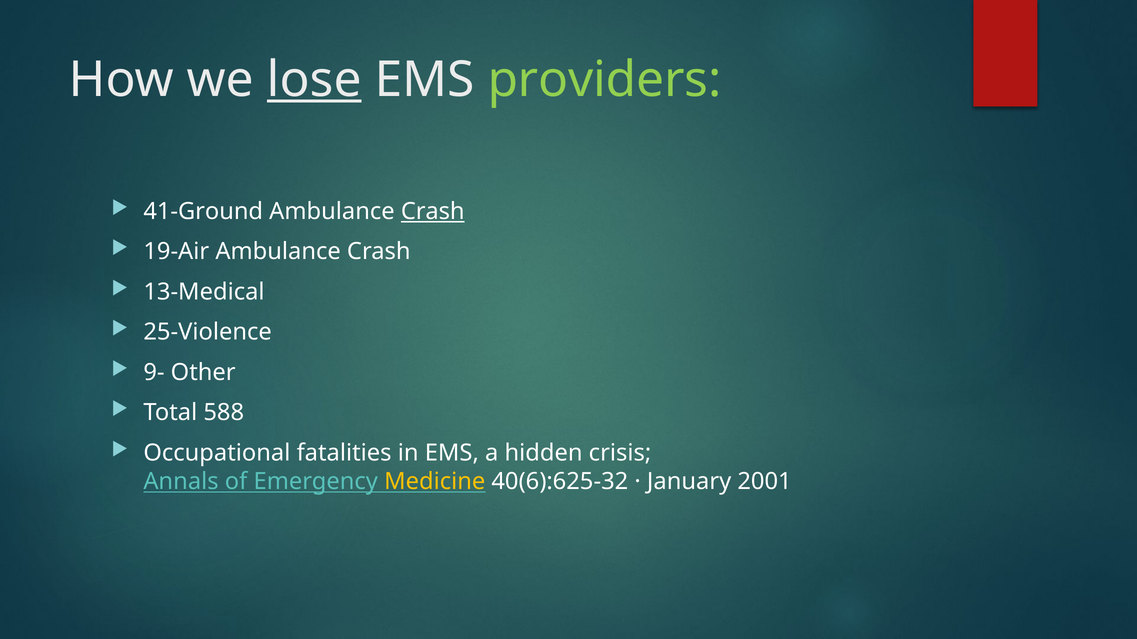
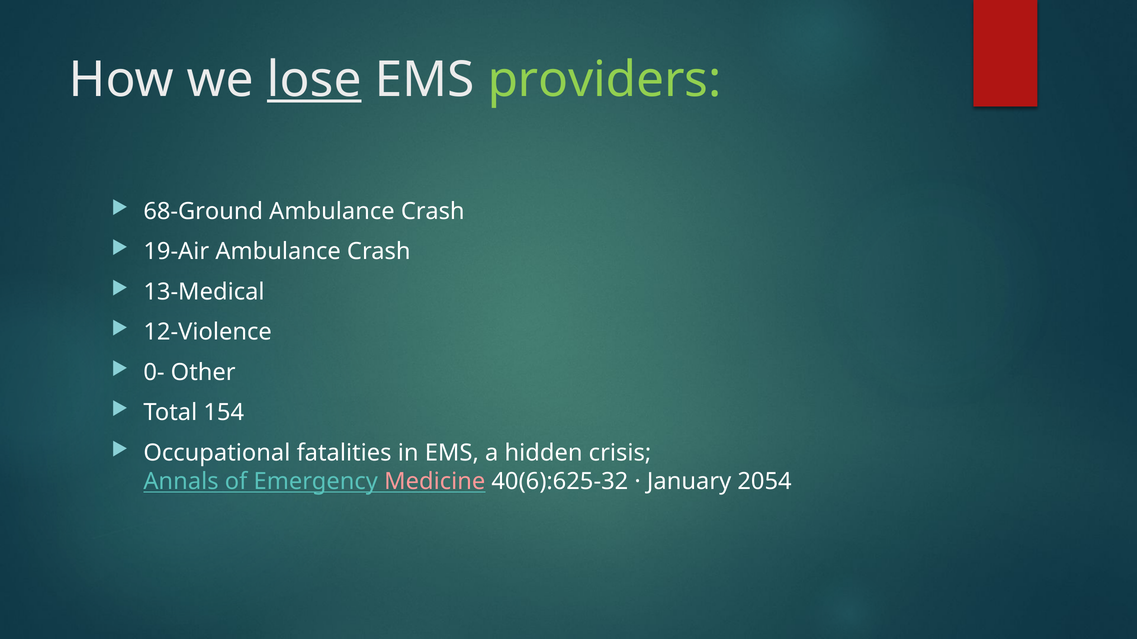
41-Ground: 41-Ground -> 68-Ground (203, 212)
Crash underline: present -> none (433, 212)
25-Violence: 25-Violence -> 12-Violence (208, 332)
9-: 9- -> 0- (154, 373)
588: 588 -> 154 (224, 413)
Medicine colour: yellow -> pink (435, 482)
2001: 2001 -> 2054 (765, 482)
